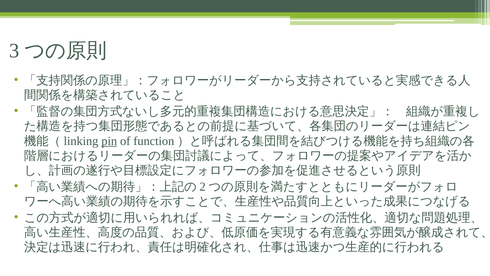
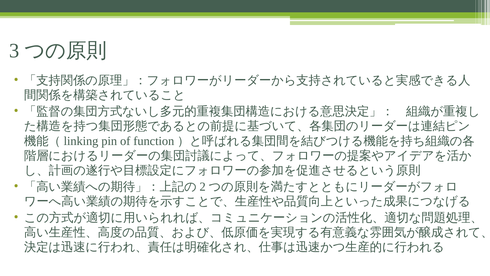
pin underline: present -> none (109, 141)
